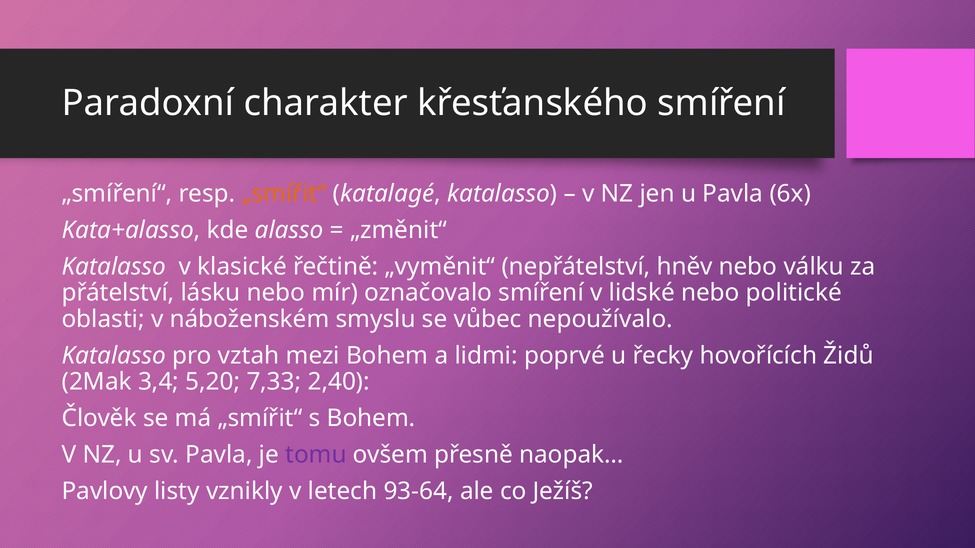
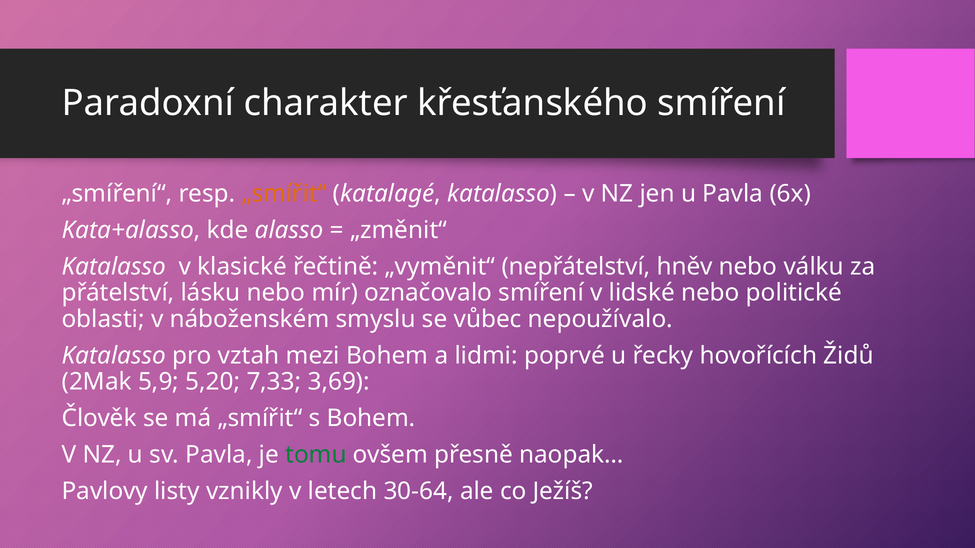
3,4: 3,4 -> 5,9 (159, 382)
2,40: 2,40 -> 3,69 (339, 382)
tomu colour: purple -> green (316, 455)
93-64: 93-64 -> 30-64 (419, 492)
